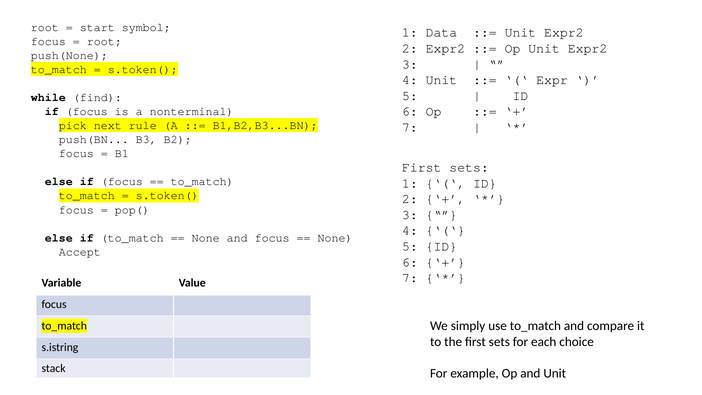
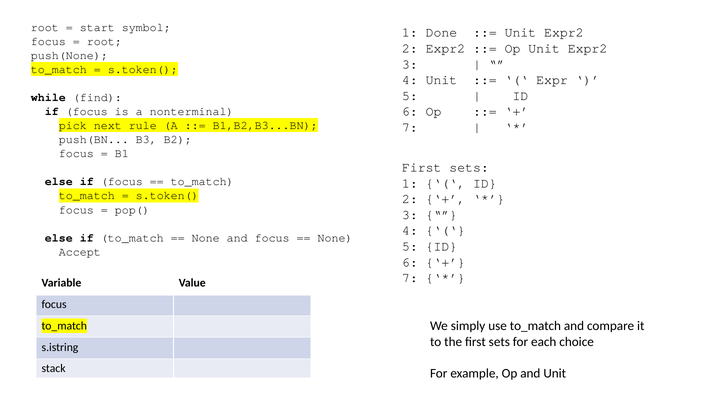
Data: Data -> Done (441, 33)
